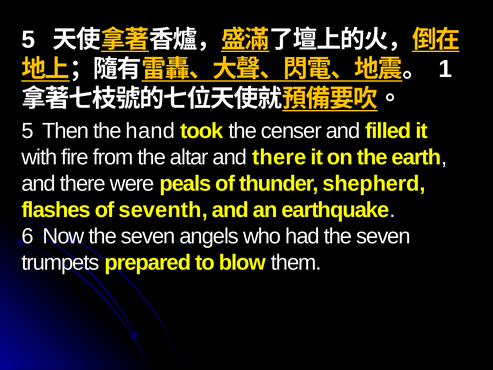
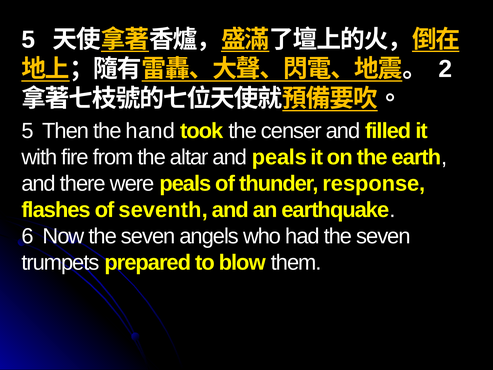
1: 1 -> 2 (445, 69)
altar and there: there -> peals (279, 157)
shepherd: shepherd -> response (374, 183)
